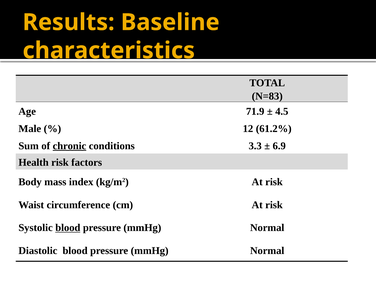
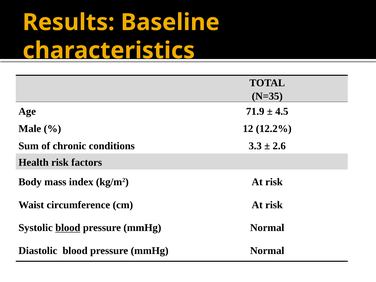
N=83: N=83 -> N=35 (267, 96)
61.2%: 61.2% -> 12.2% (274, 129)
chronic underline: present -> none (69, 146)
6.9: 6.9 -> 2.6 (279, 146)
